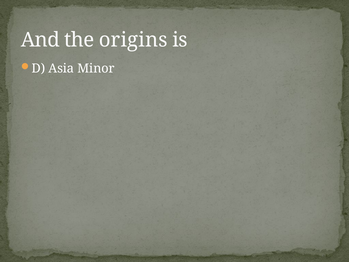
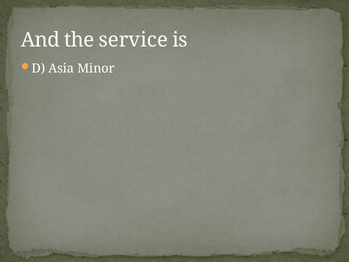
origins: origins -> service (133, 40)
